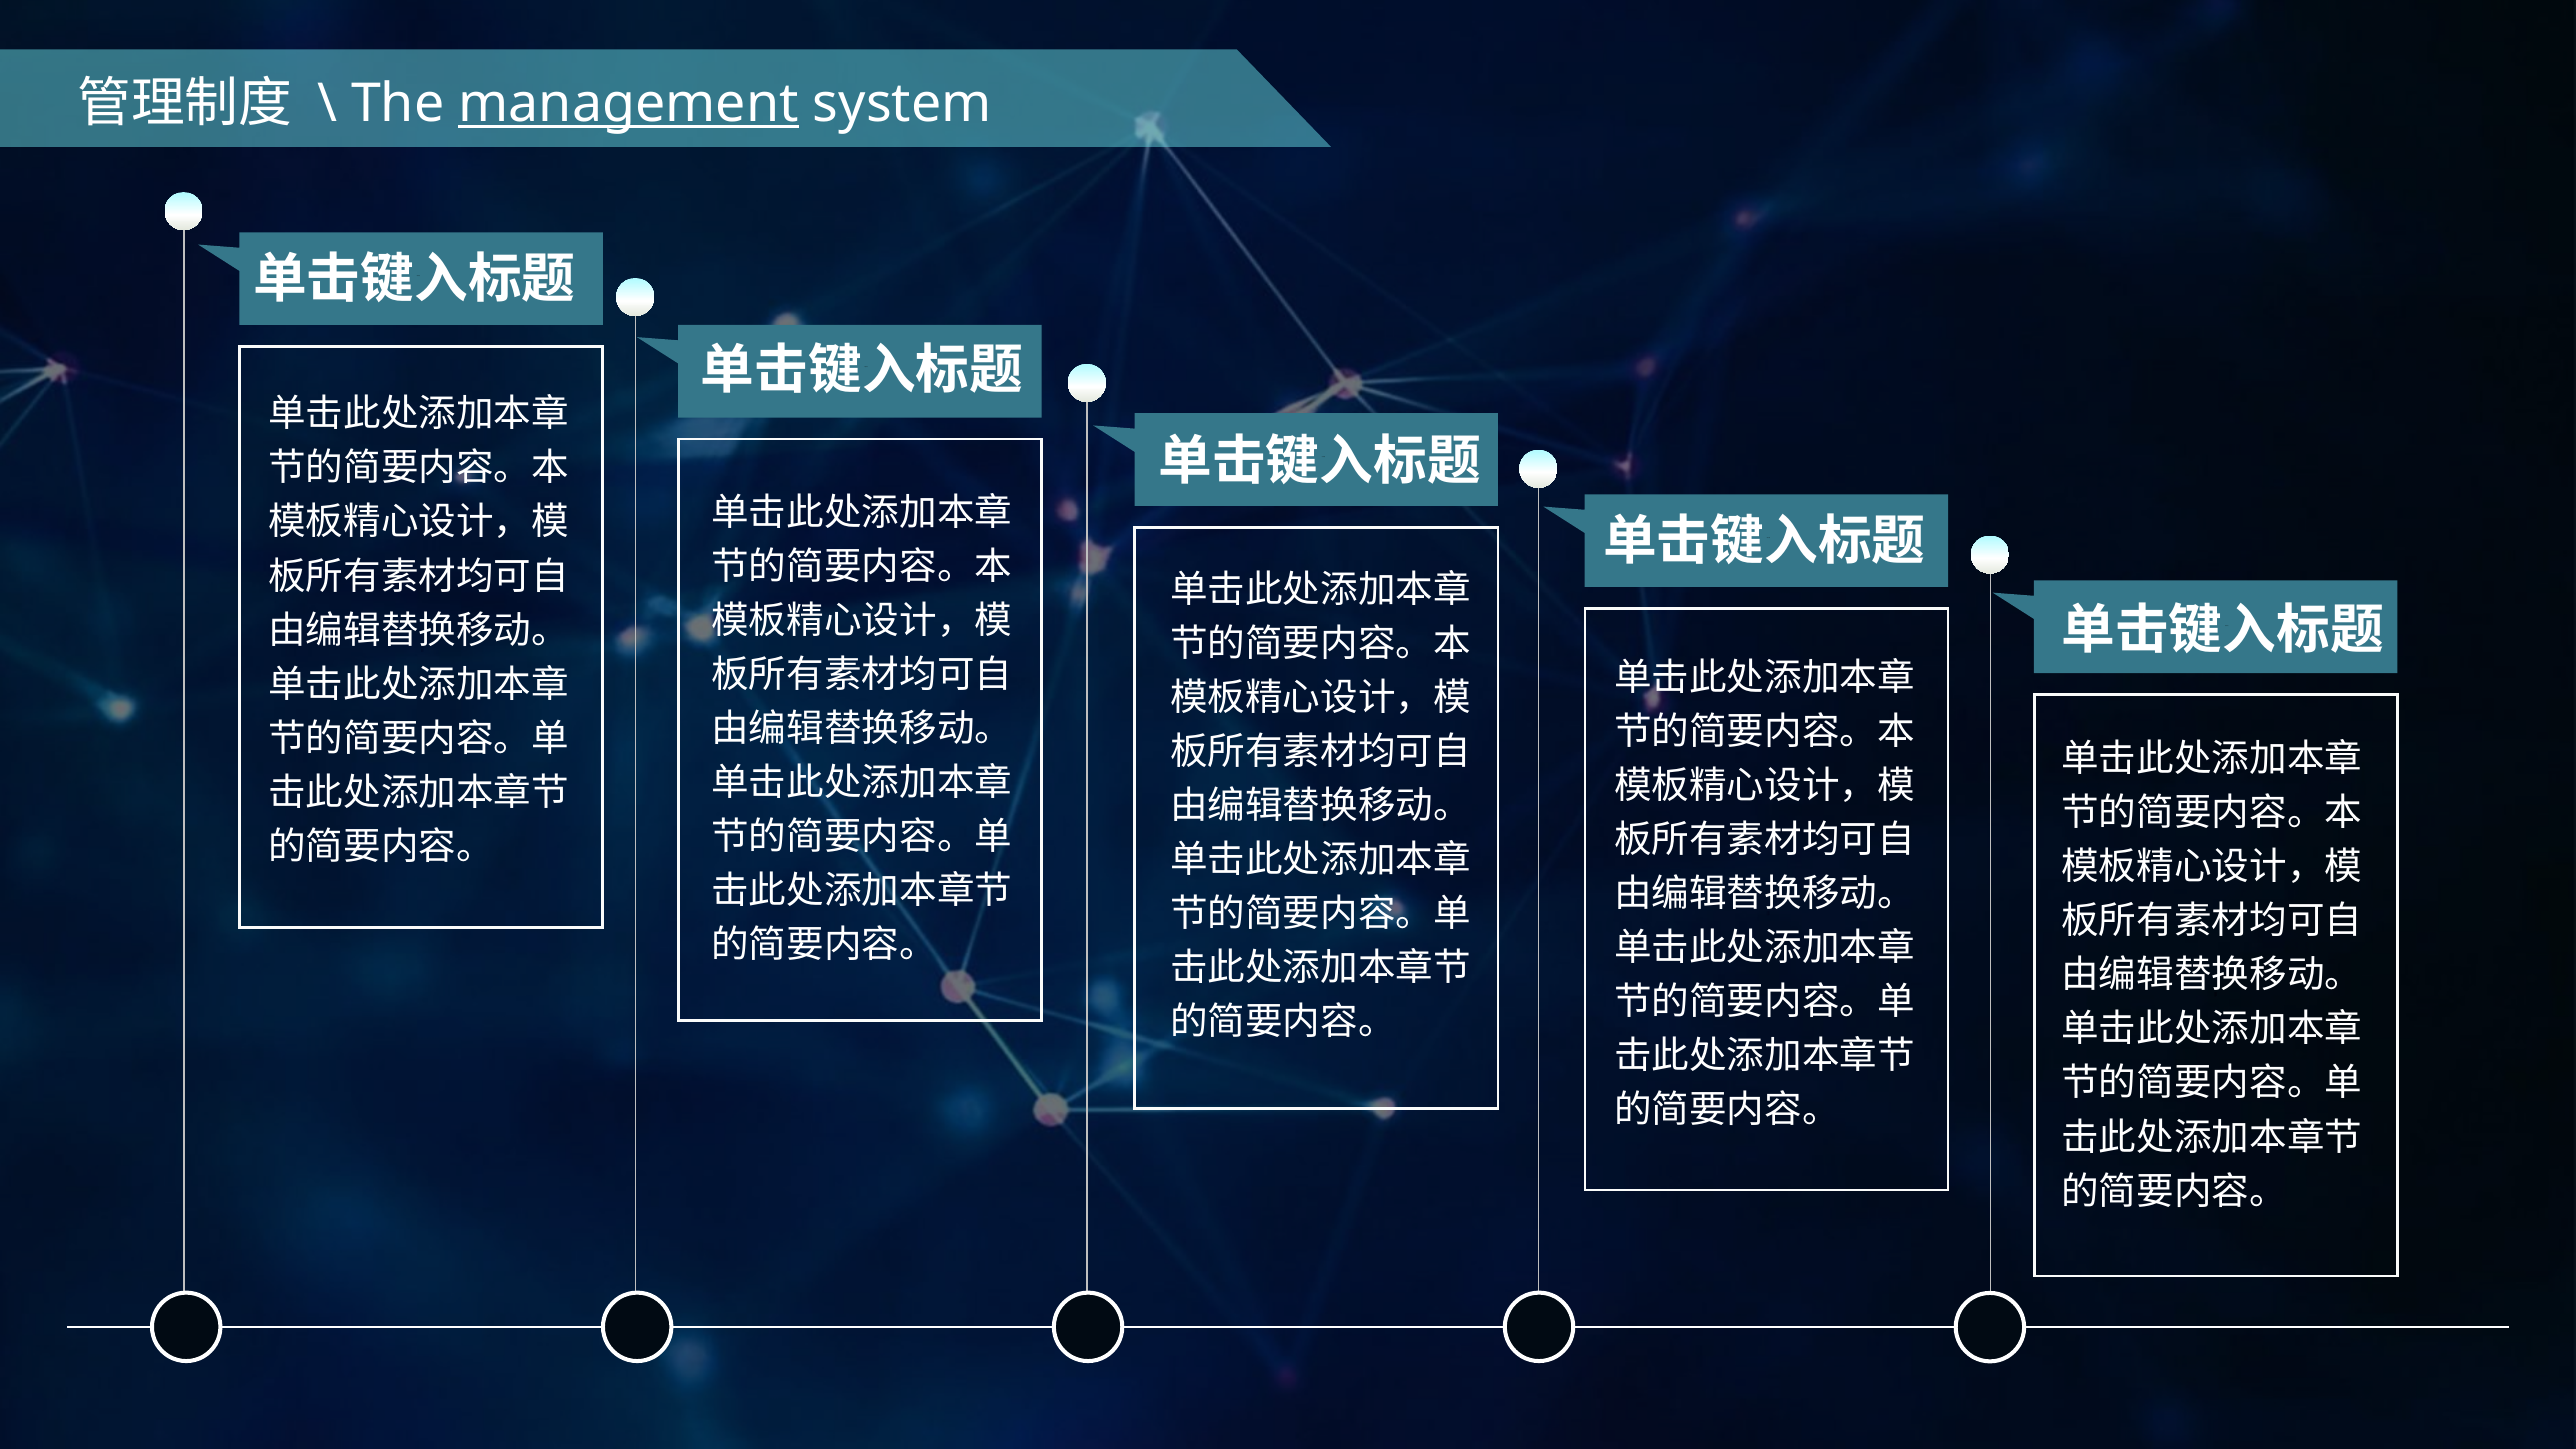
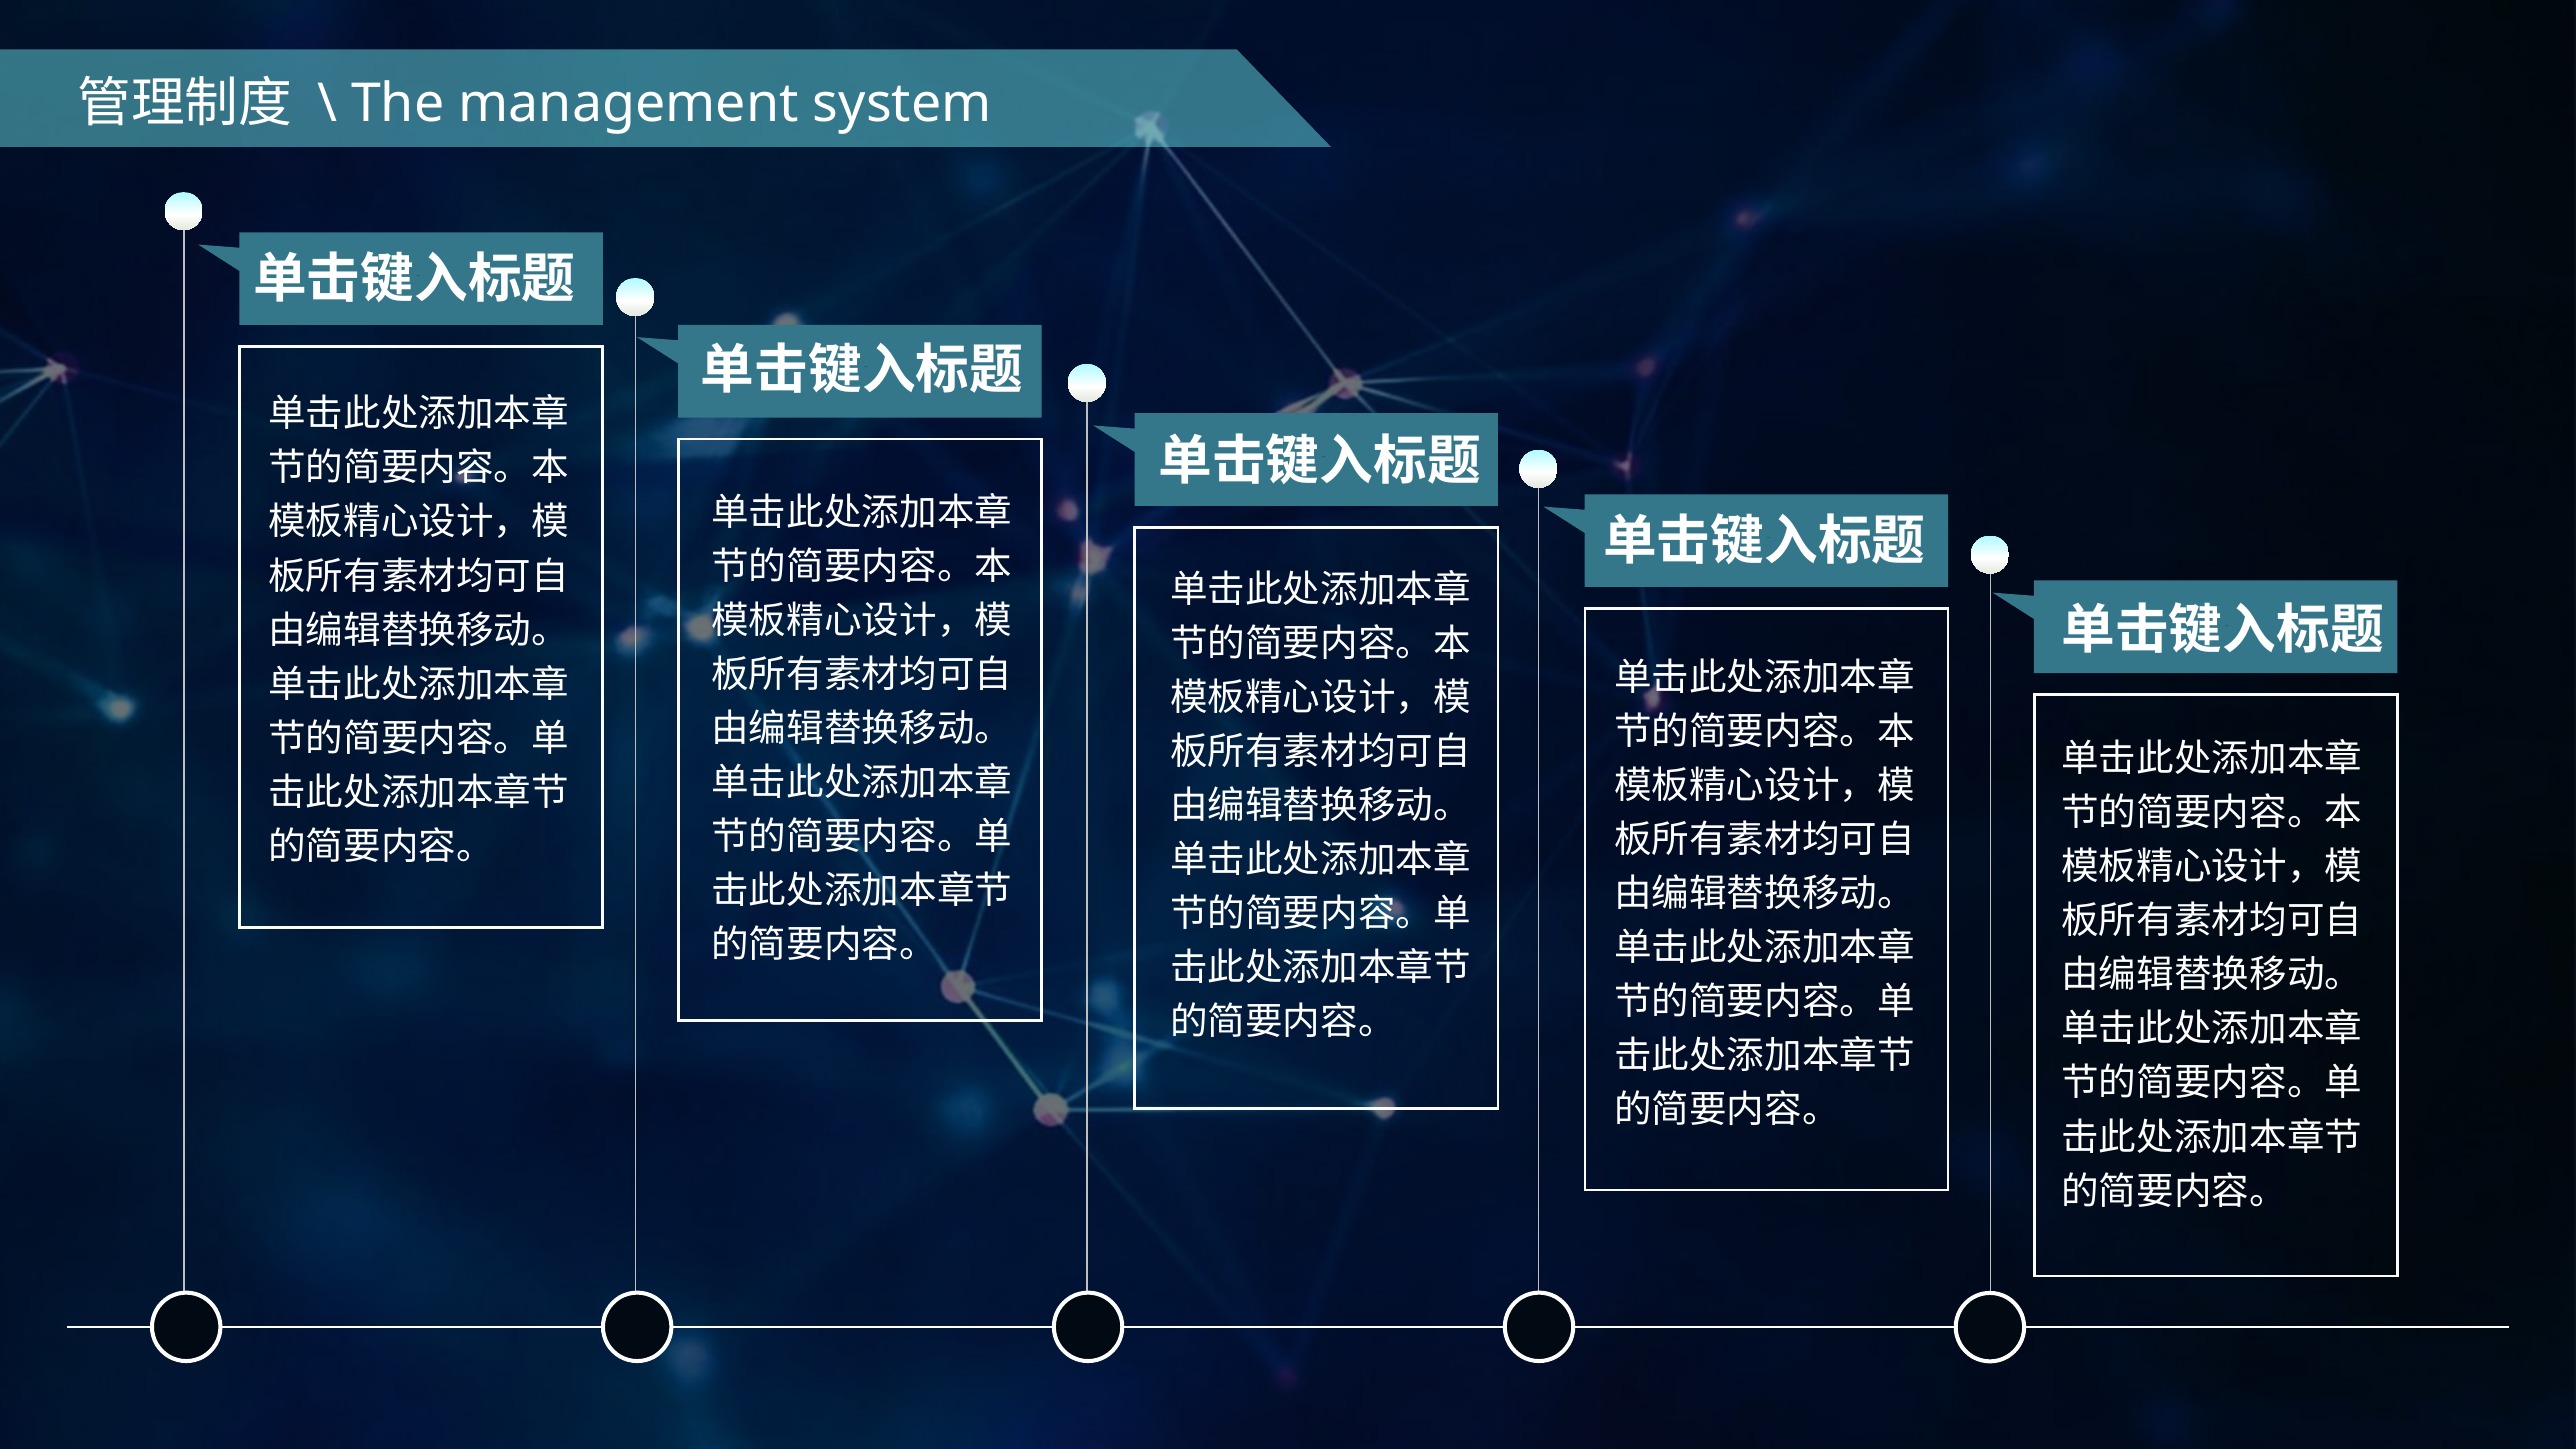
management underline: present -> none (629, 104)
